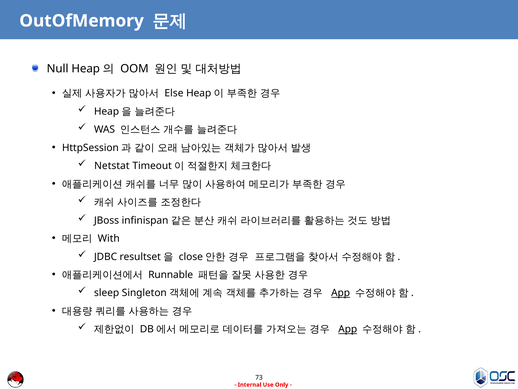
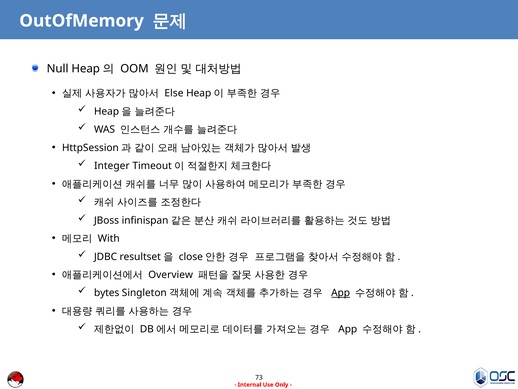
Netstat: Netstat -> Integer (112, 166)
Runnable: Runnable -> Overview (171, 274)
sleep: sleep -> bytes (107, 293)
App underline: present -> none (348, 329)
